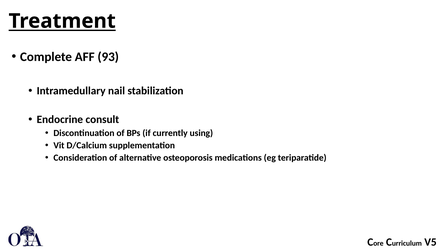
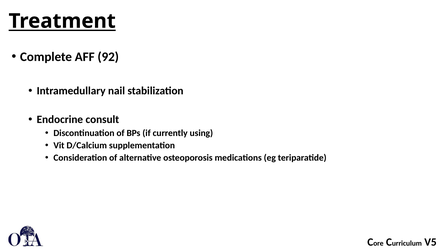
93: 93 -> 92 (108, 57)
